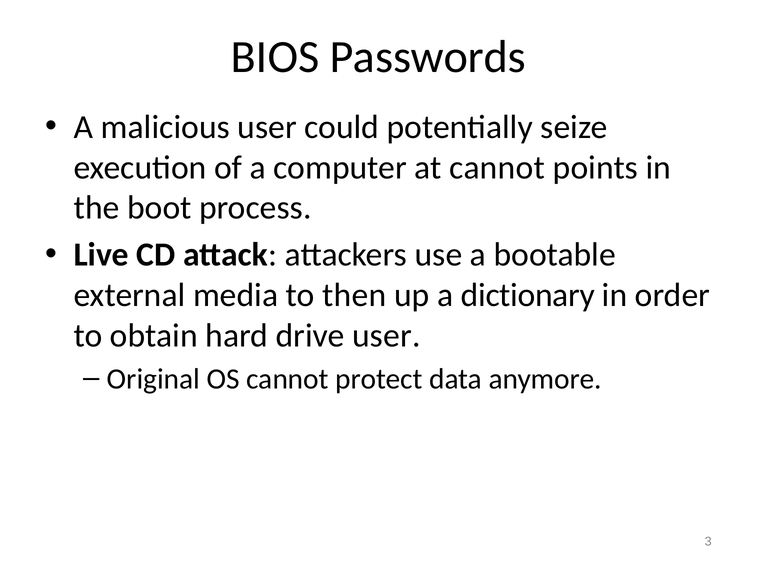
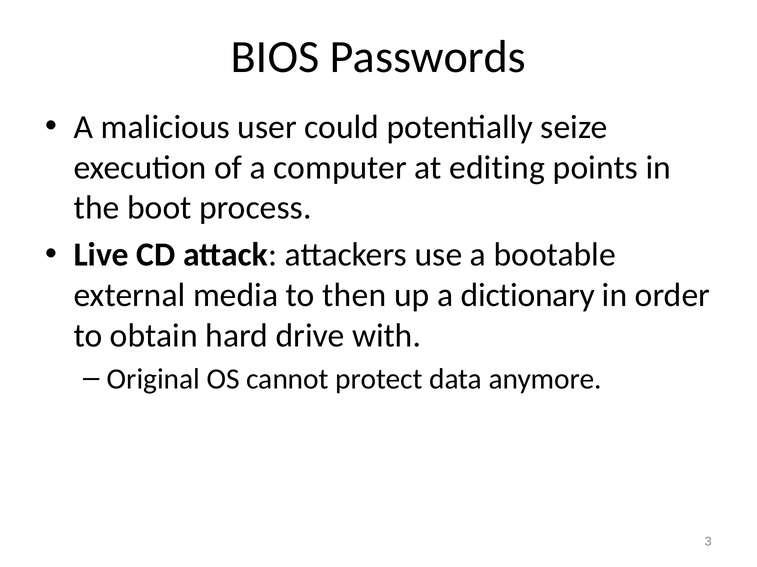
at cannot: cannot -> editing (497, 168)
drive user: user -> with (387, 336)
